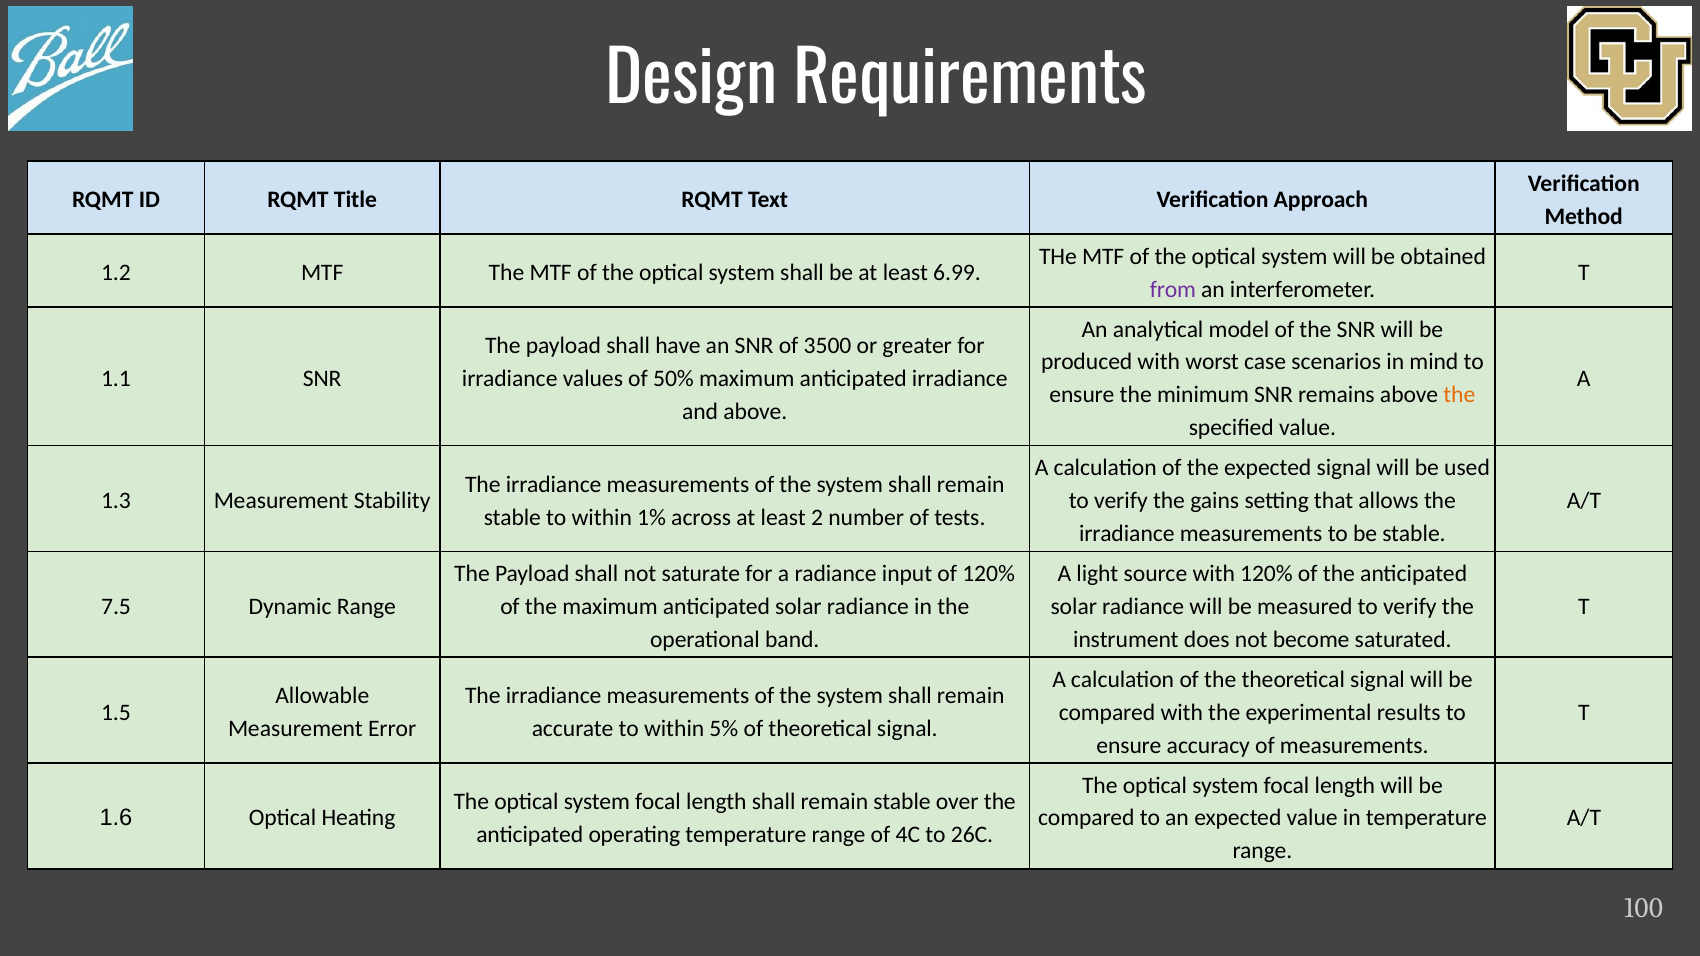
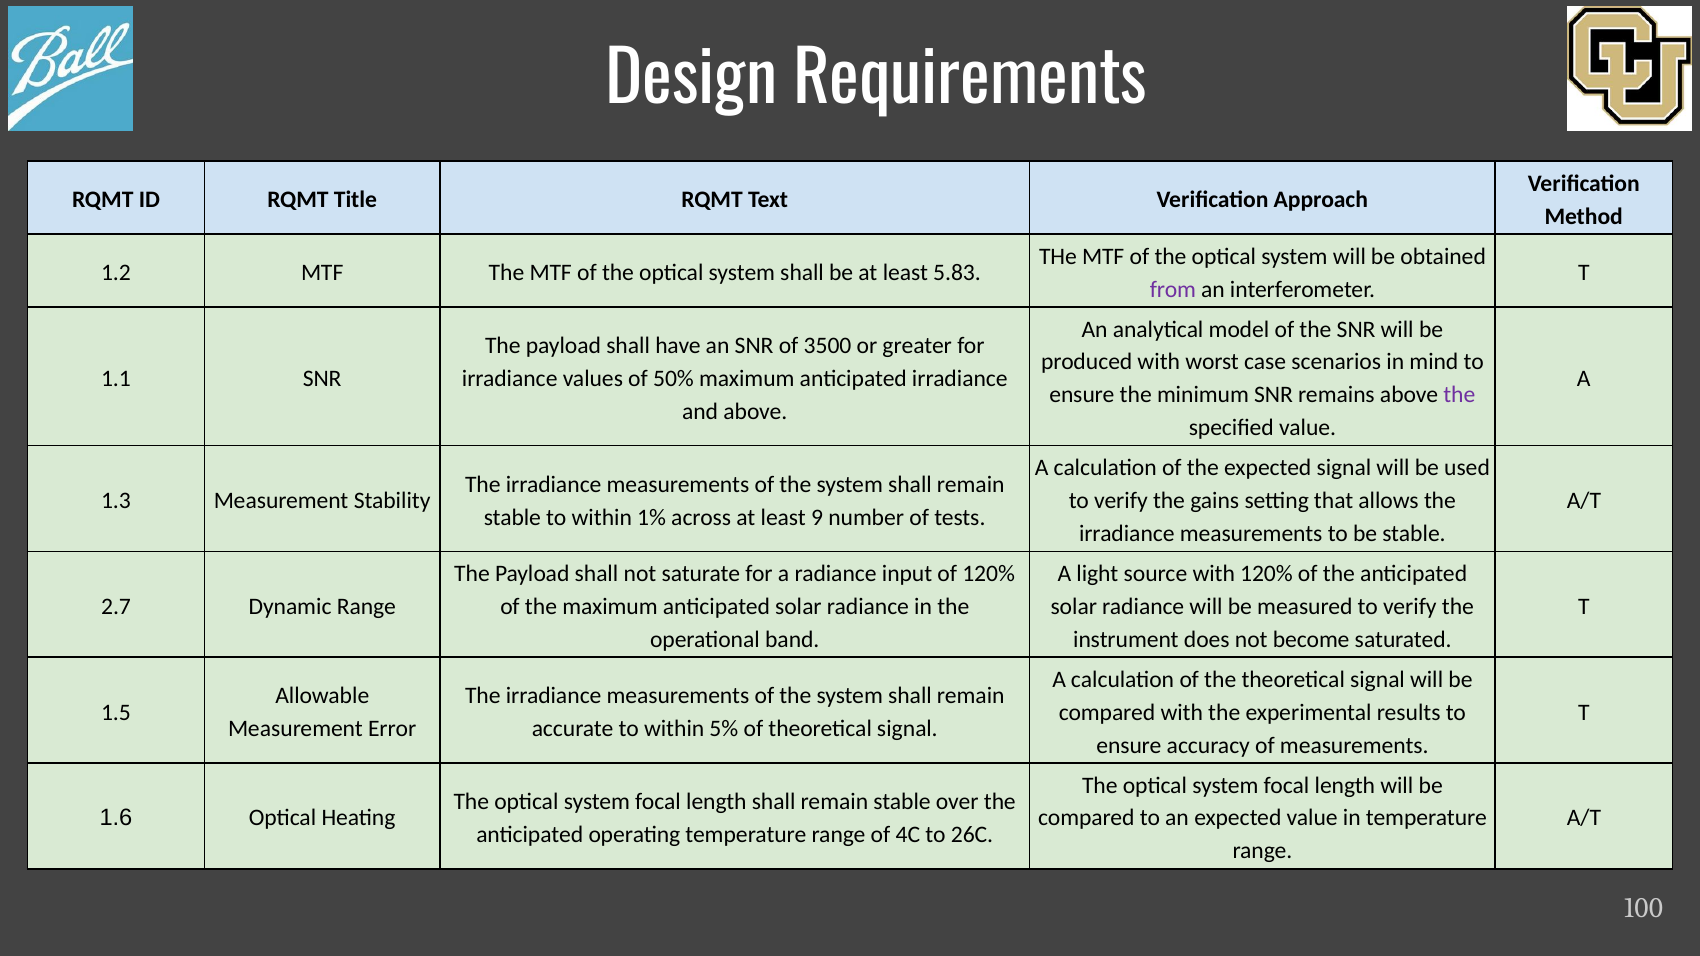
6.99: 6.99 -> 5.83 (957, 273)
the colour: orange -> purple (1459, 395)
2: 2 -> 9 (817, 517)
7.5: 7.5 -> 2.7 (116, 607)
